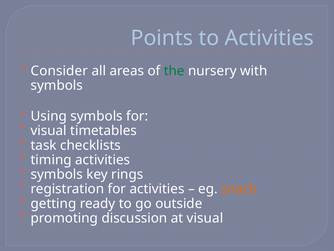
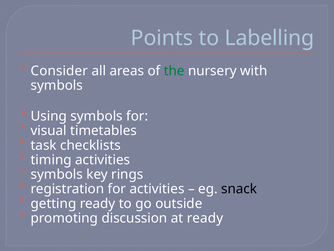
to Activities: Activities -> Labelling (269, 38)
snack colour: orange -> black (239, 189)
at visual: visual -> ready (205, 218)
